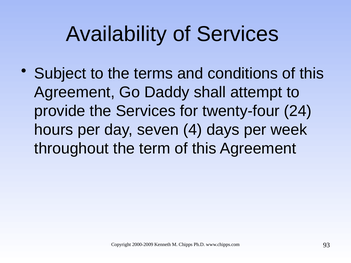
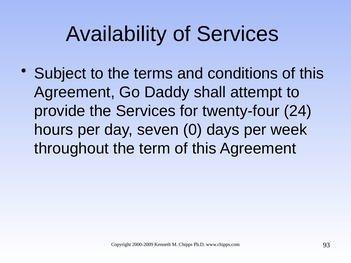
4: 4 -> 0 (193, 130)
